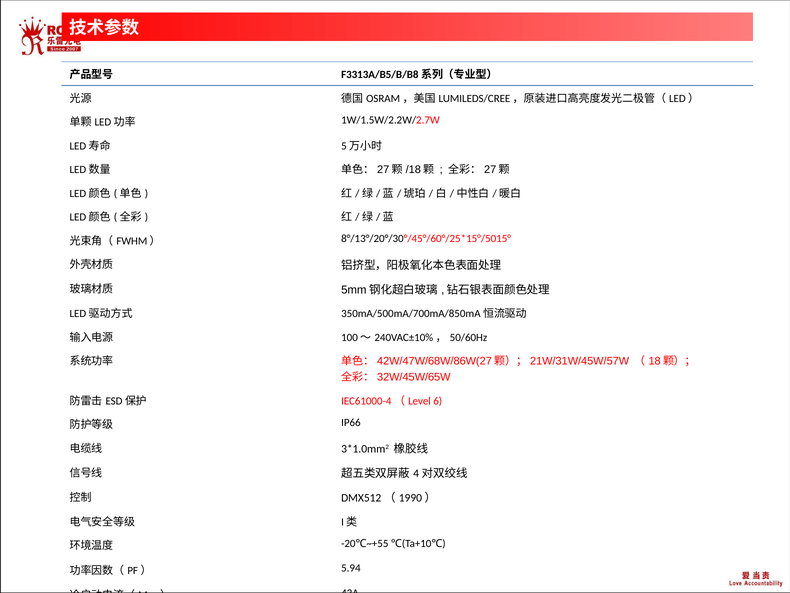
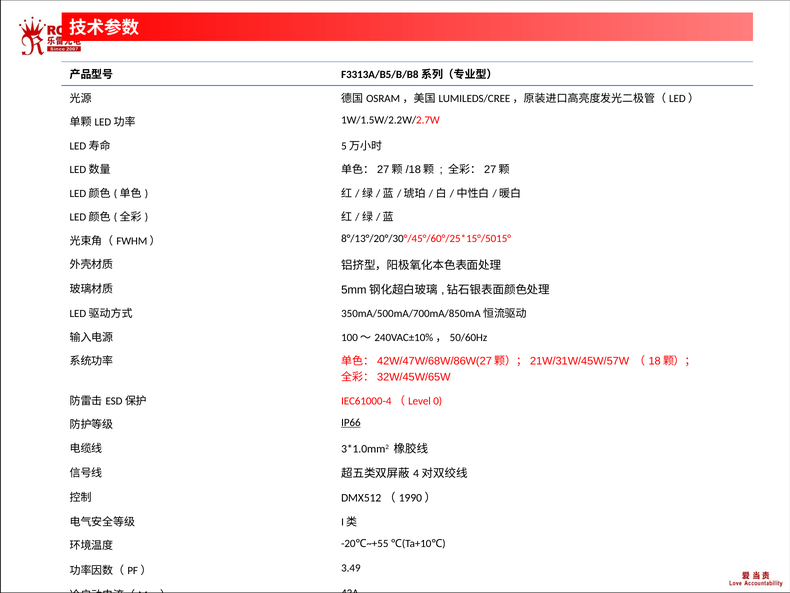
6: 6 -> 0 (438, 401)
IP66 underline: none -> present (351, 422)
5.94: 5.94 -> 3.49 (351, 568)
